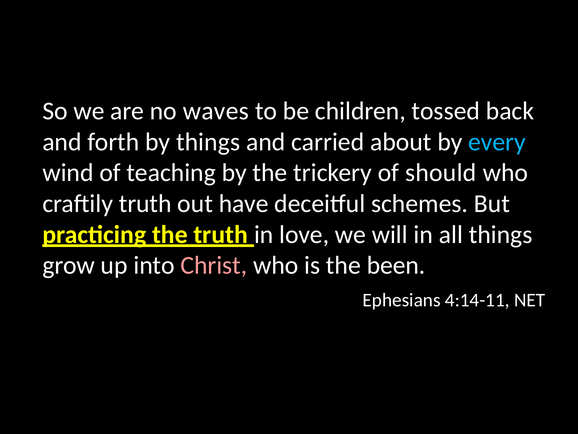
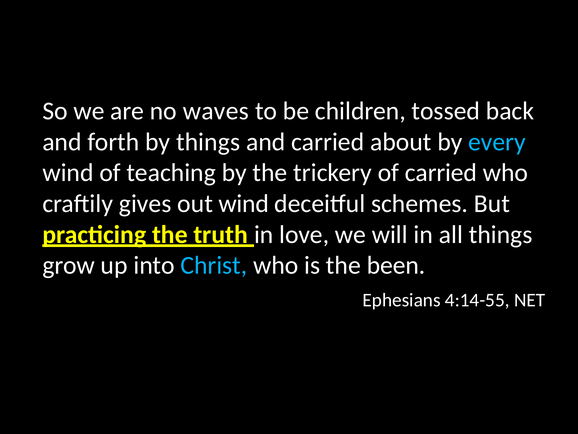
of should: should -> carried (441, 173)
craftily truth: truth -> gives (145, 203)
out have: have -> wind (244, 203)
Christ colour: pink -> light blue (214, 265)
4:14-11: 4:14-11 -> 4:14-55 (477, 300)
